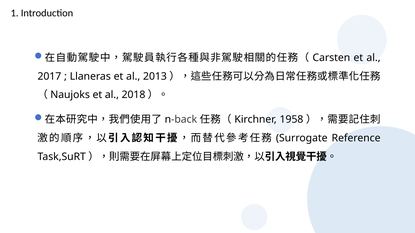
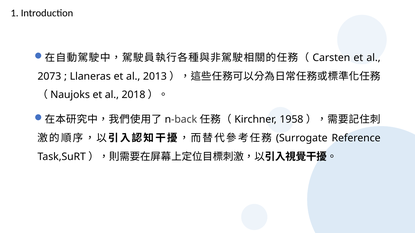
2017: 2017 -> 2073 (49, 76)
